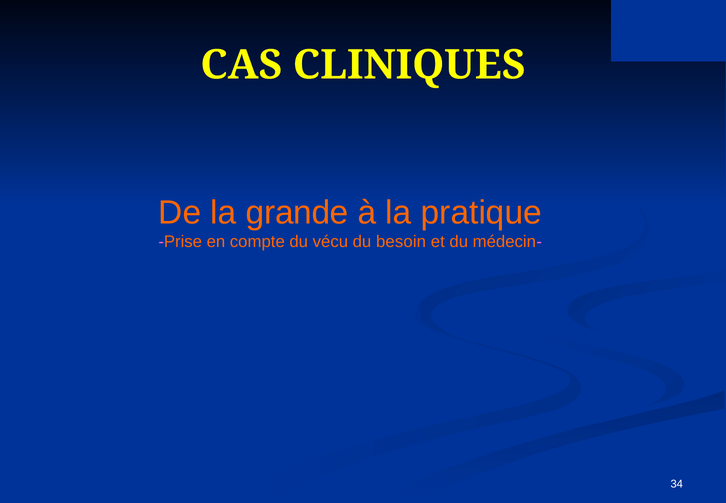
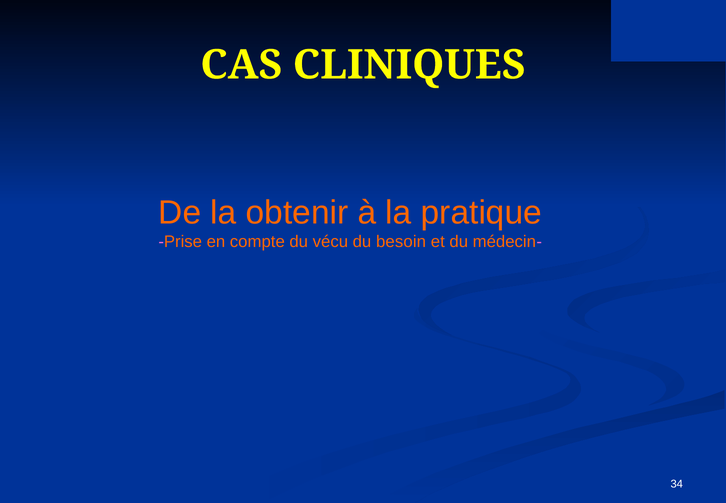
grande: grande -> obtenir (297, 213)
